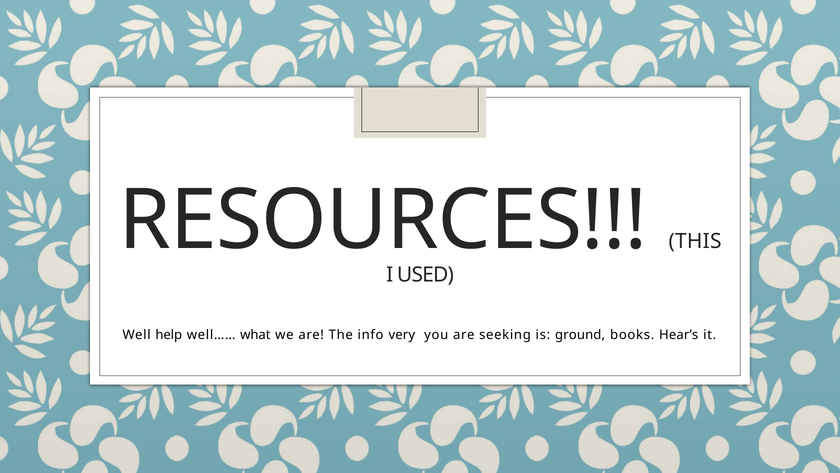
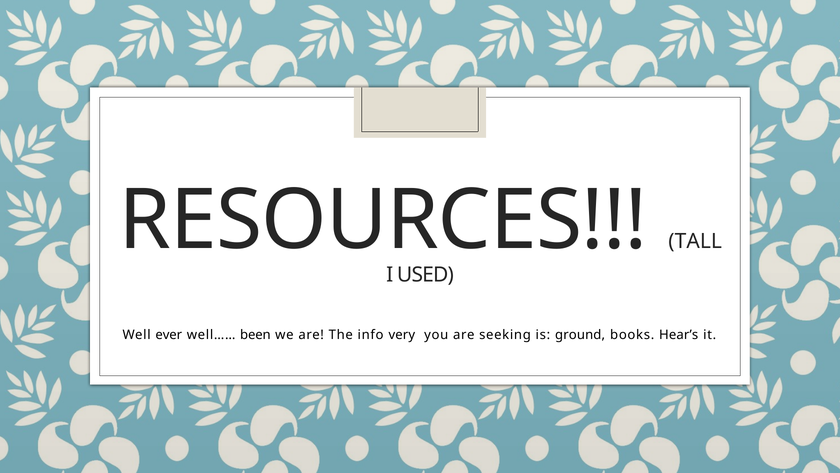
THIS: THIS -> TALL (695, 241)
help: help -> ever (169, 335)
what: what -> been (255, 335)
